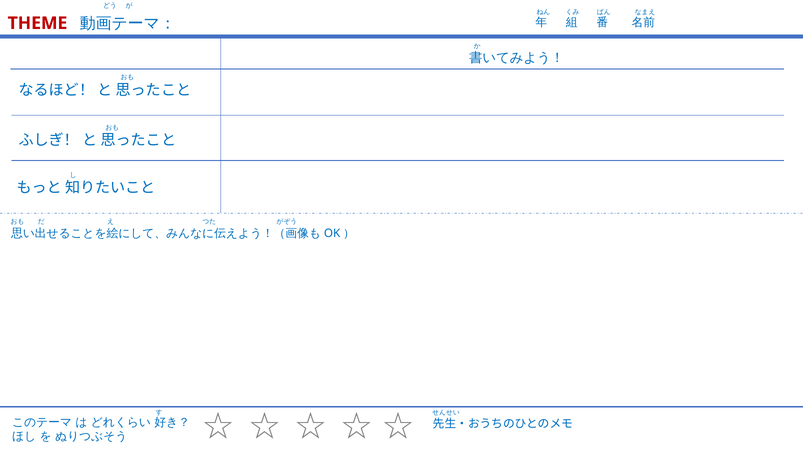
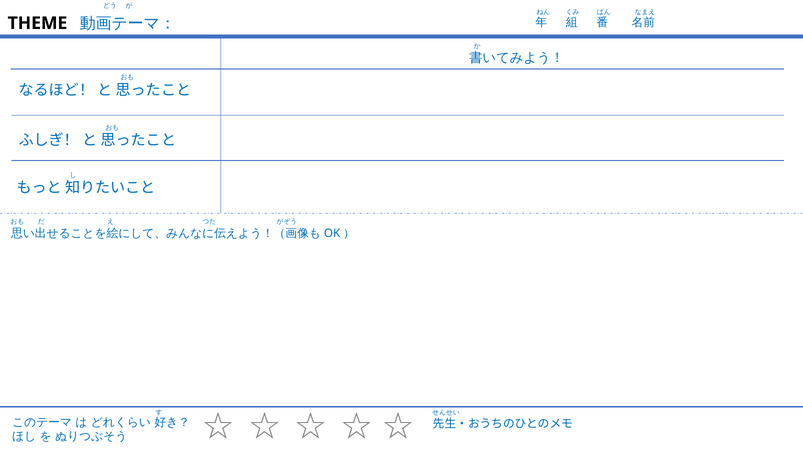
THEME colour: red -> black (37, 23)
